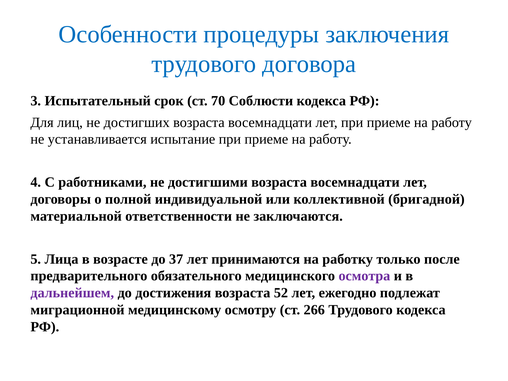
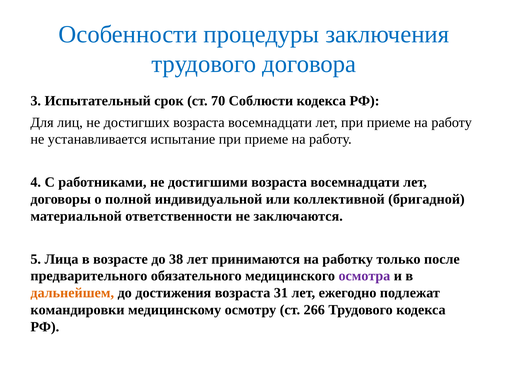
37: 37 -> 38 (176, 259)
дальнейшем colour: purple -> orange (72, 293)
52: 52 -> 31 (281, 293)
миграционной: миграционной -> командировки (77, 310)
